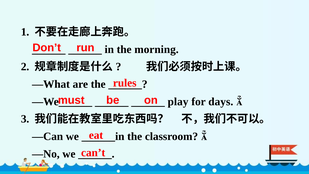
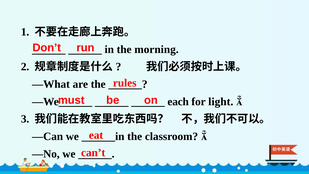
play: play -> each (178, 102)
days: days -> light (221, 102)
